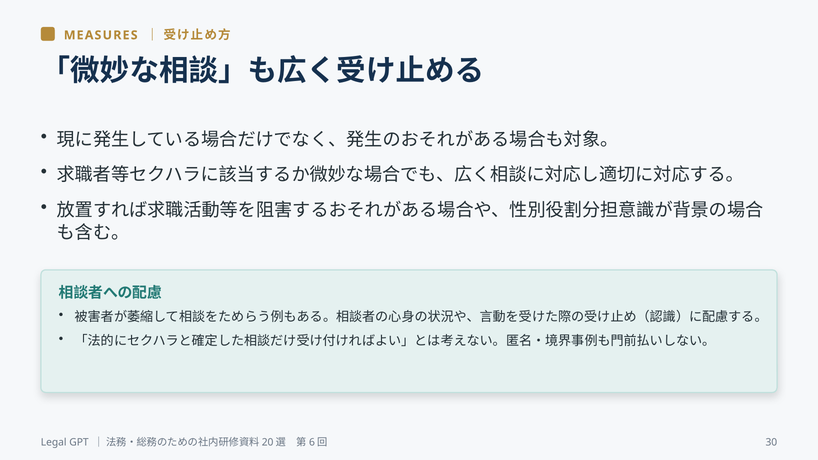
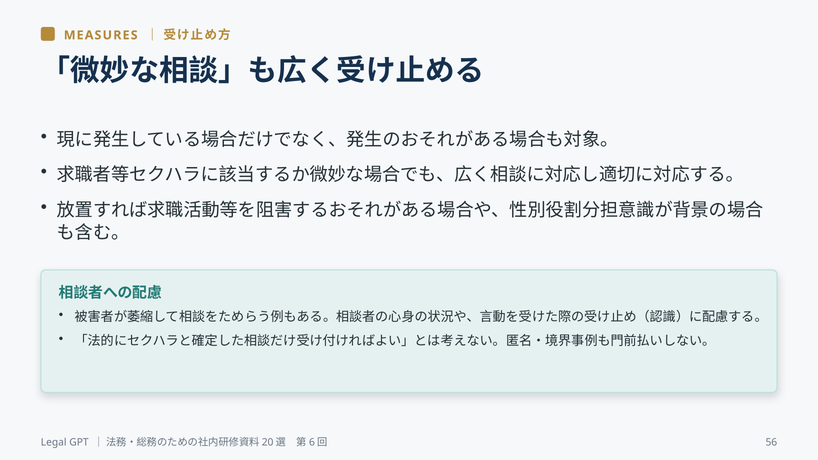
30: 30 -> 56 (771, 442)
